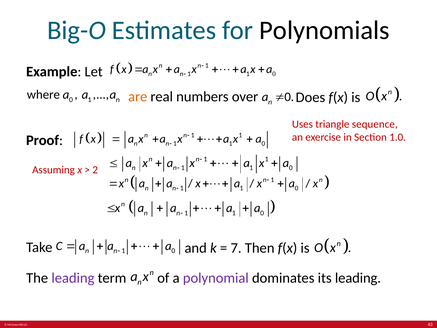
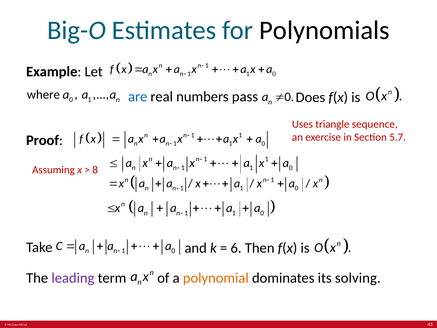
are colour: orange -> blue (138, 97)
over: over -> pass (245, 97)
1.0: 1.0 -> 5.7 (398, 137)
2: 2 -> 8 (95, 170)
7: 7 -> 6 (236, 248)
polynomial colour: purple -> orange (216, 278)
its leading: leading -> solving (358, 278)
